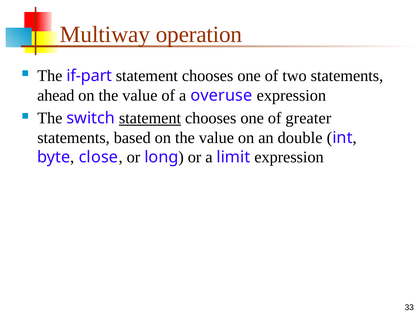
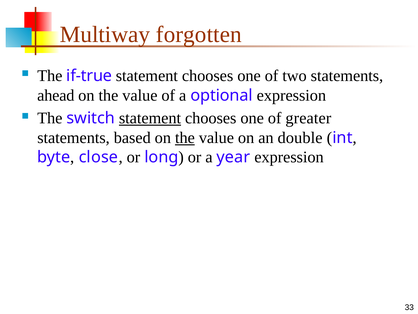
operation: operation -> forgotten (199, 34)
if-part: if-part -> if-true (89, 76)
overuse: overuse -> optional (222, 95)
the underline: none -> present (185, 137)
limit: limit -> year (233, 157)
